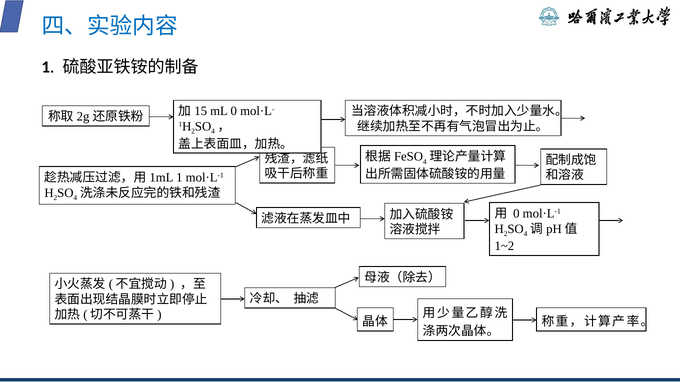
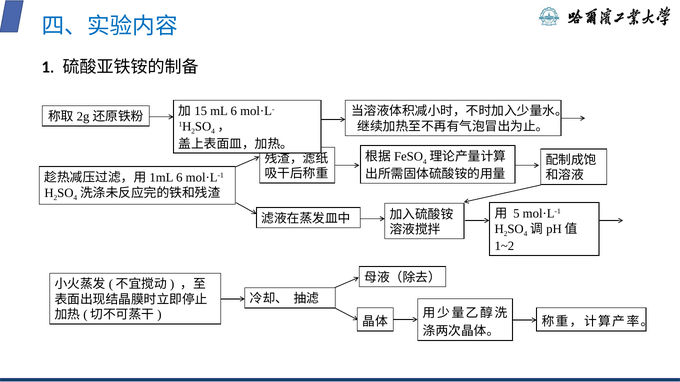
mL 0: 0 -> 6 (234, 111)
1: 1 -> 6 (179, 178)
0: 0 -> 5 (516, 214)
